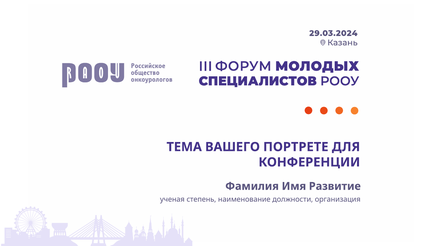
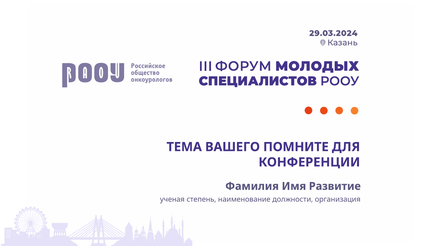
ПОРТРЕТЕ: ПОРТРЕТЕ -> ПОМНИТЕ (296, 147)
